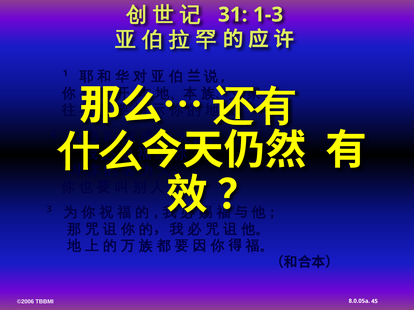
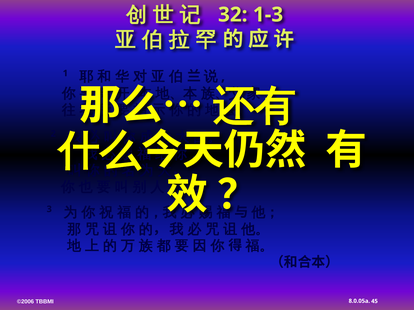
31: 31 -> 32 (233, 15)
